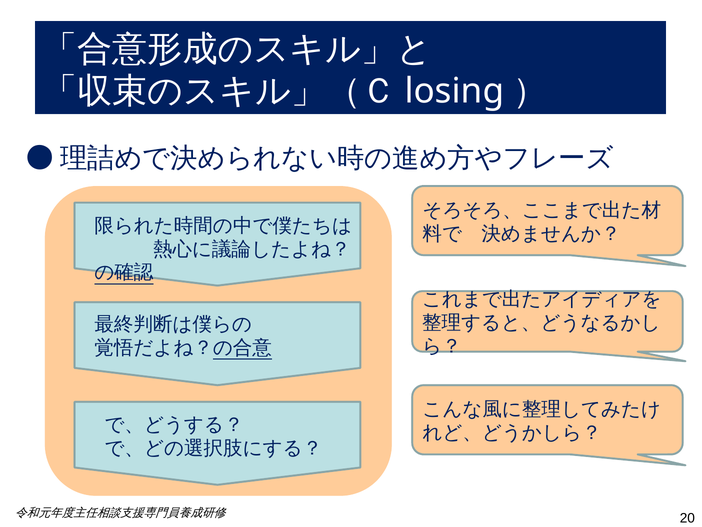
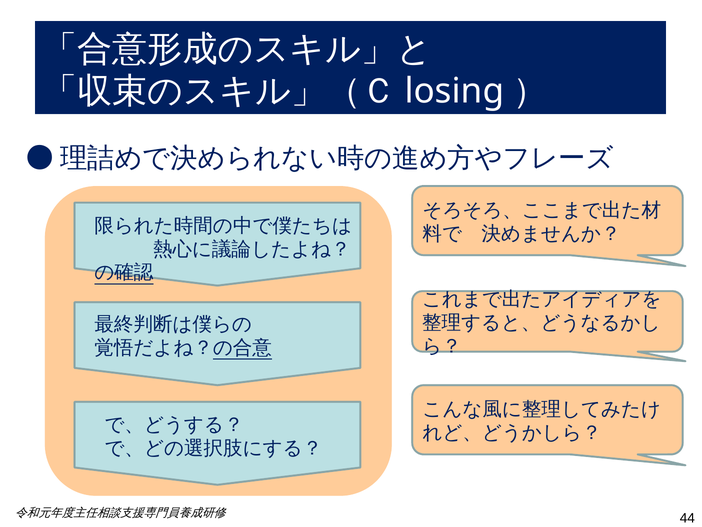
20: 20 -> 44 (687, 518)
